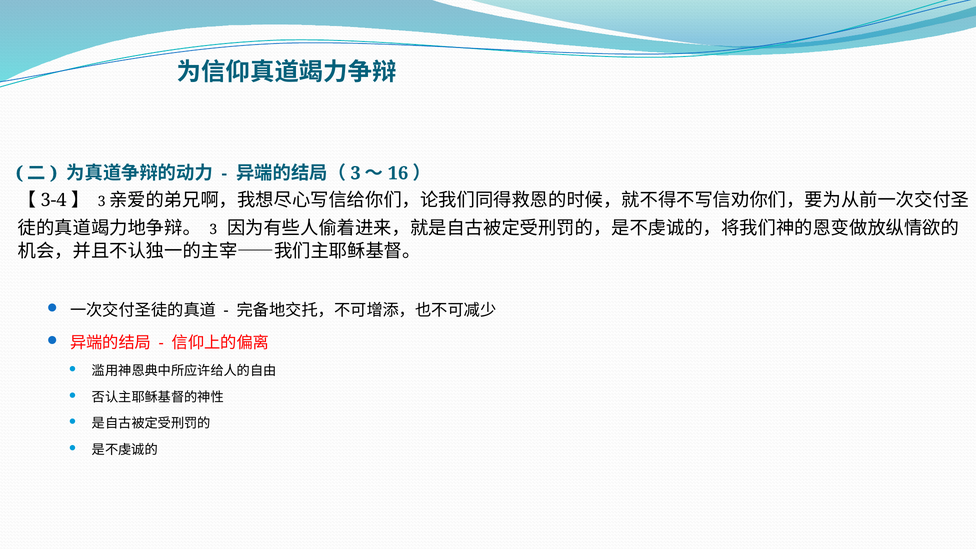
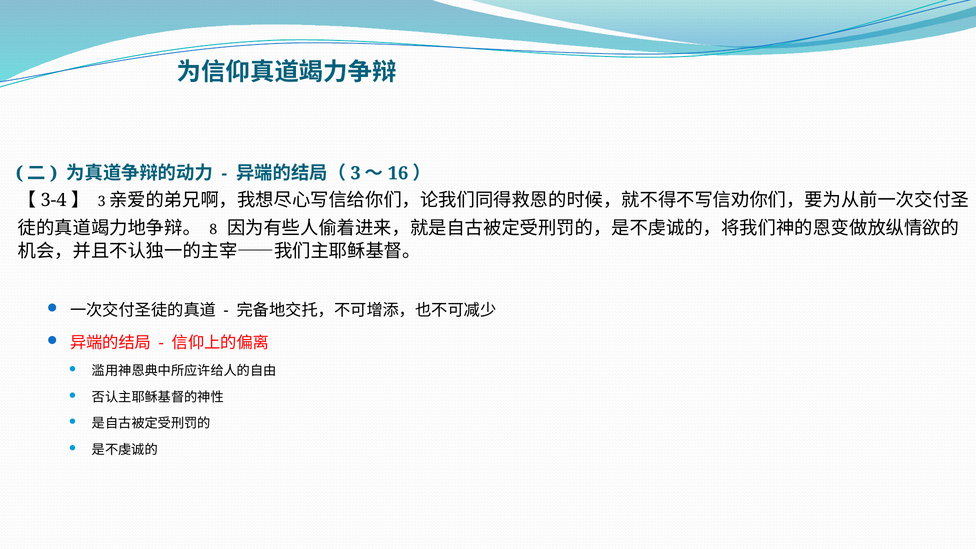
3: 3 -> 8 (213, 229)
